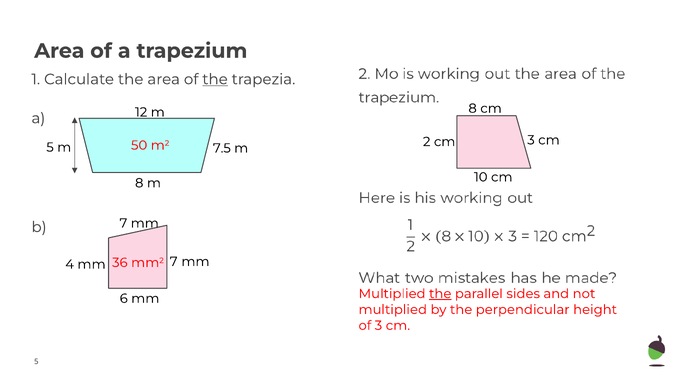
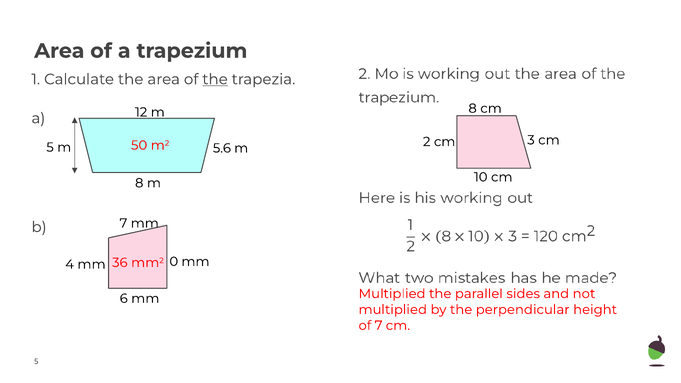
7.5: 7.5 -> 5.6 (222, 148)
4 mm 7: 7 -> 0 (174, 262)
the underline: present -> none (440, 294)
of 3: 3 -> 7 (379, 326)
